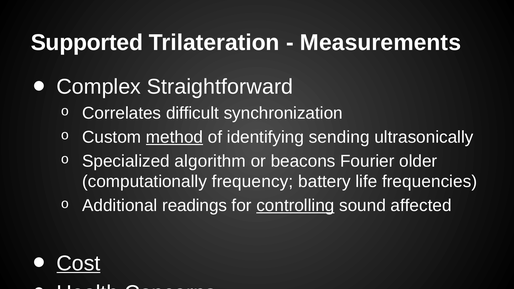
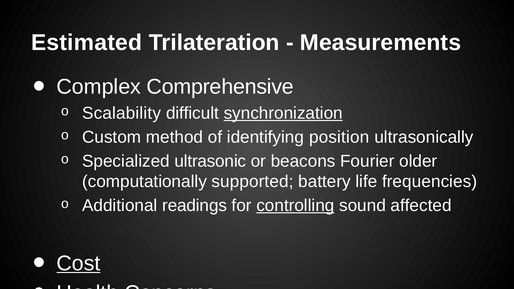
Supported: Supported -> Estimated (87, 43)
Straightforward: Straightforward -> Comprehensive (220, 87)
Correlates: Correlates -> Scalability (122, 113)
synchronization underline: none -> present (283, 113)
method underline: present -> none (175, 137)
sending: sending -> position (339, 137)
algorithm: algorithm -> ultrasonic (210, 161)
frequency: frequency -> supported (253, 182)
